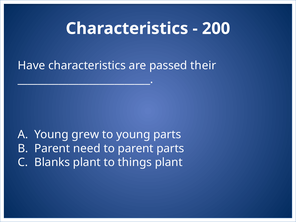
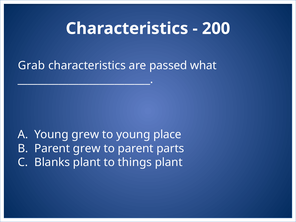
Have: Have -> Grab (31, 65)
their: their -> what (203, 65)
young parts: parts -> place (167, 135)
Parent need: need -> grew (87, 148)
